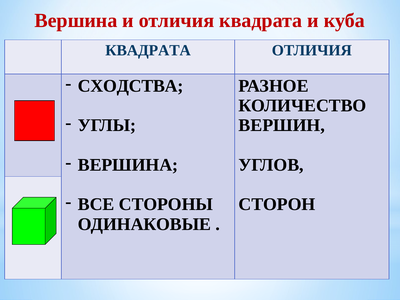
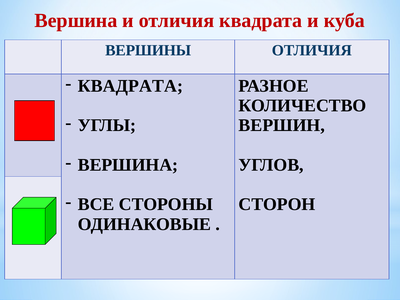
КВАДРАТА: КВАДРАТА -> ВЕРШИНЫ (148, 50)
СХОДСТВА: СХОДСТВА -> КВАДРАТА (130, 86)
